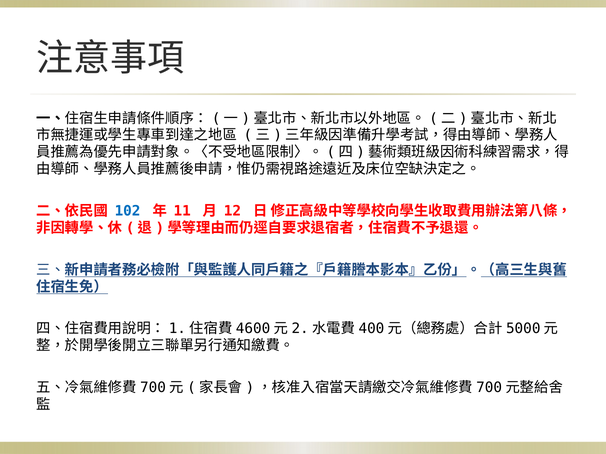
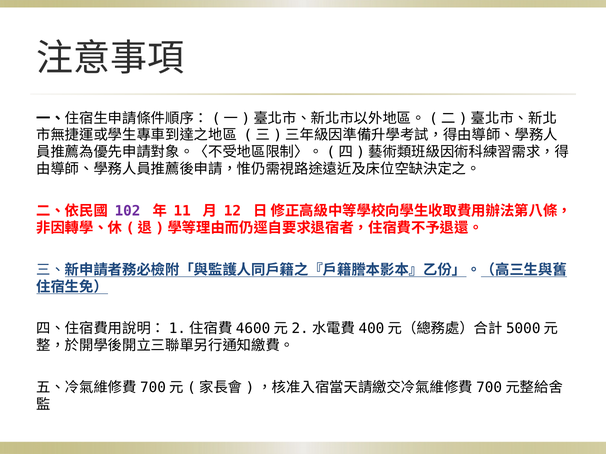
102 colour: blue -> purple (128, 211)
